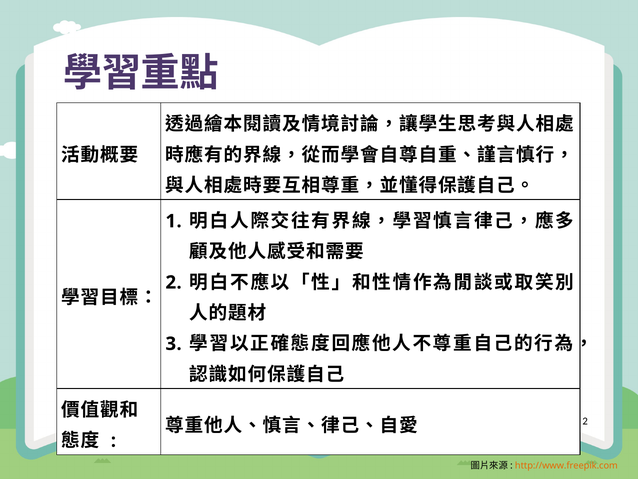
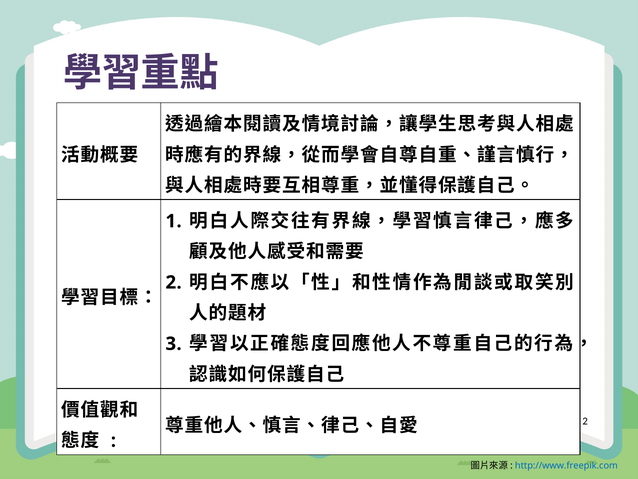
http://www.freepik.com colour: orange -> blue (566, 465)
